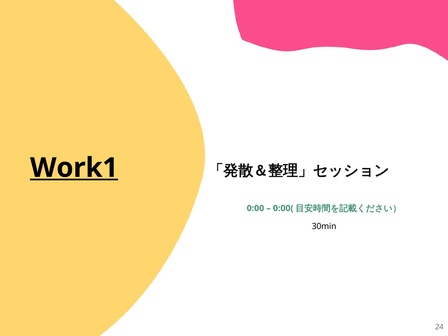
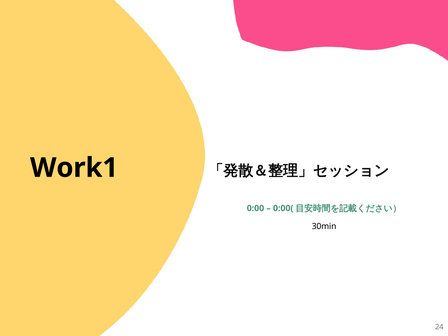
Work1 underline: present -> none (74, 168)
